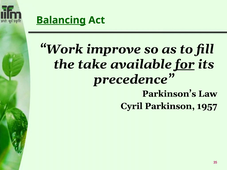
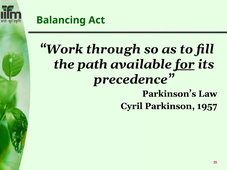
Balancing underline: present -> none (61, 20)
improve: improve -> through (113, 49)
take: take -> path (92, 64)
